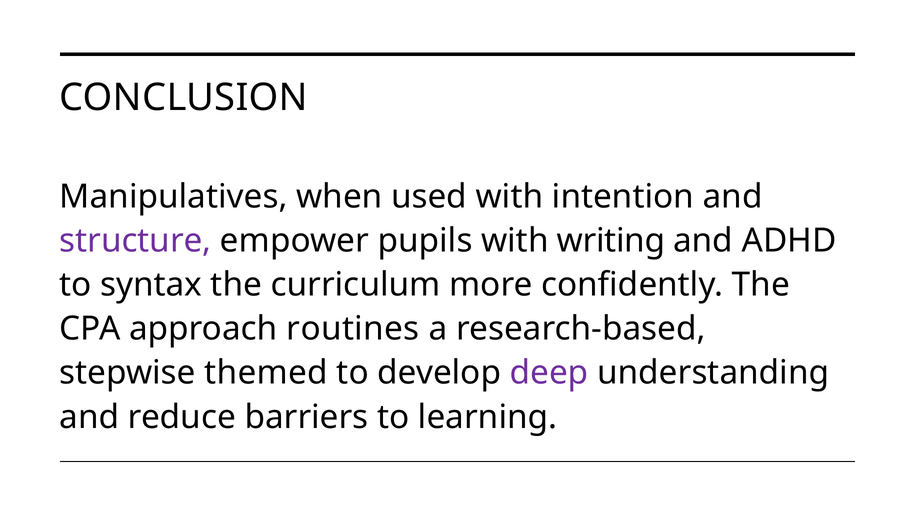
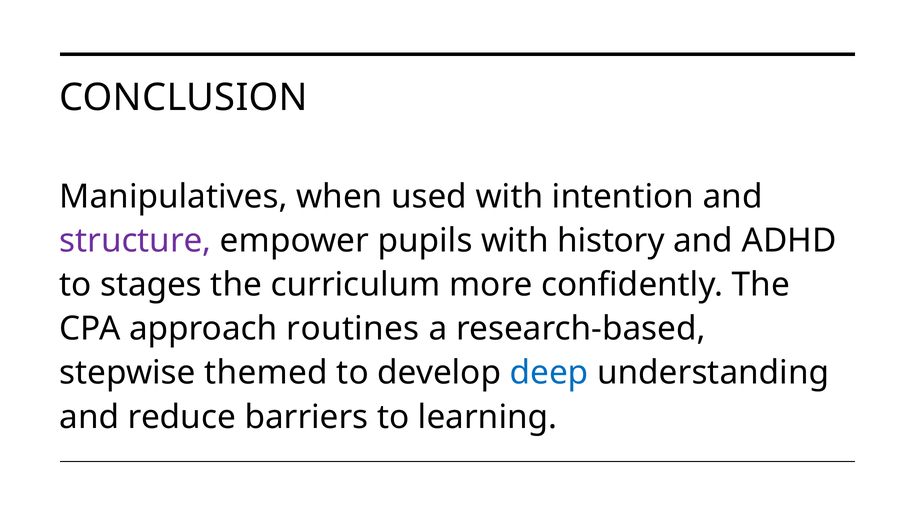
writing: writing -> history (611, 241)
syntax: syntax -> stages (151, 285)
deep colour: purple -> blue (549, 373)
